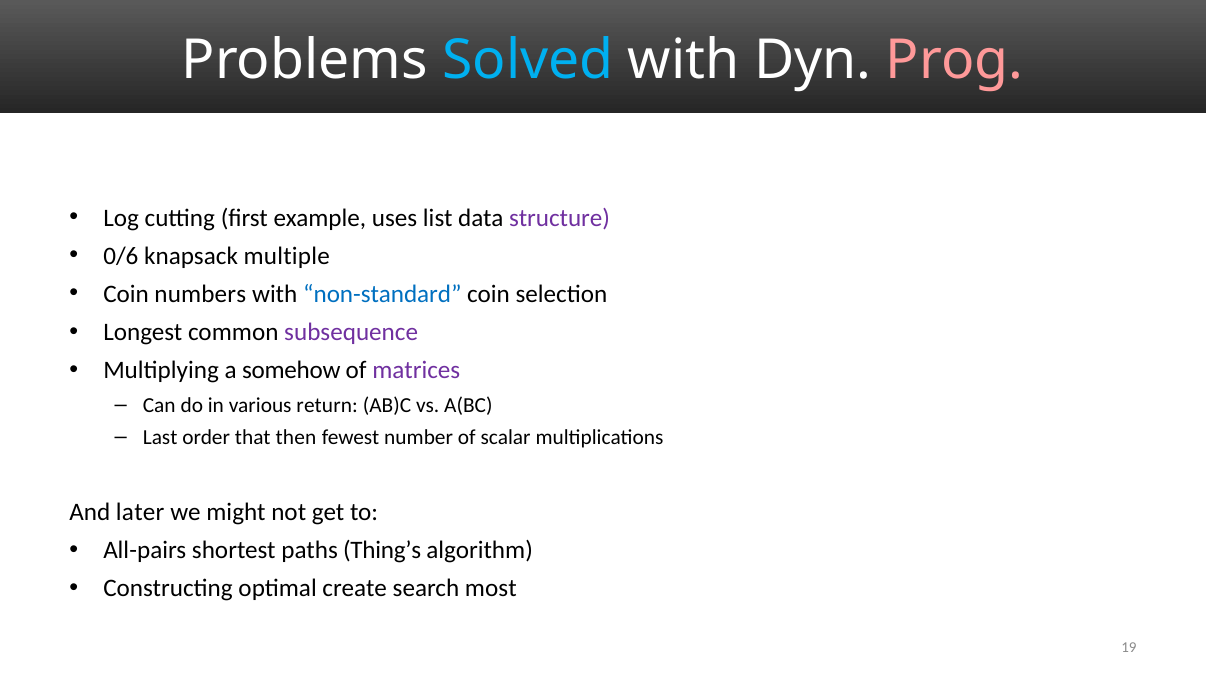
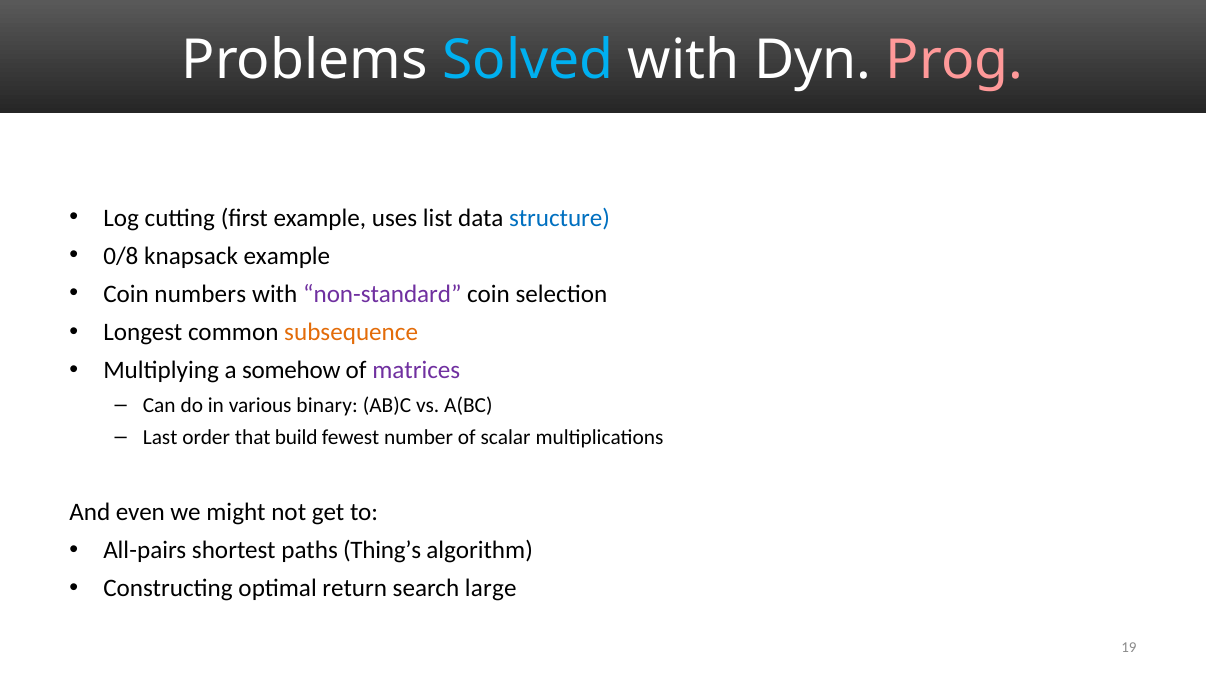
structure colour: purple -> blue (560, 218)
0/6: 0/6 -> 0/8 (121, 256)
knapsack multiple: multiple -> example (287, 256)
non-standard colour: blue -> purple (382, 294)
subsequence colour: purple -> orange (351, 332)
return: return -> binary (327, 405)
then: then -> build (296, 438)
later: later -> even (140, 512)
create: create -> return (355, 589)
most: most -> large (491, 589)
